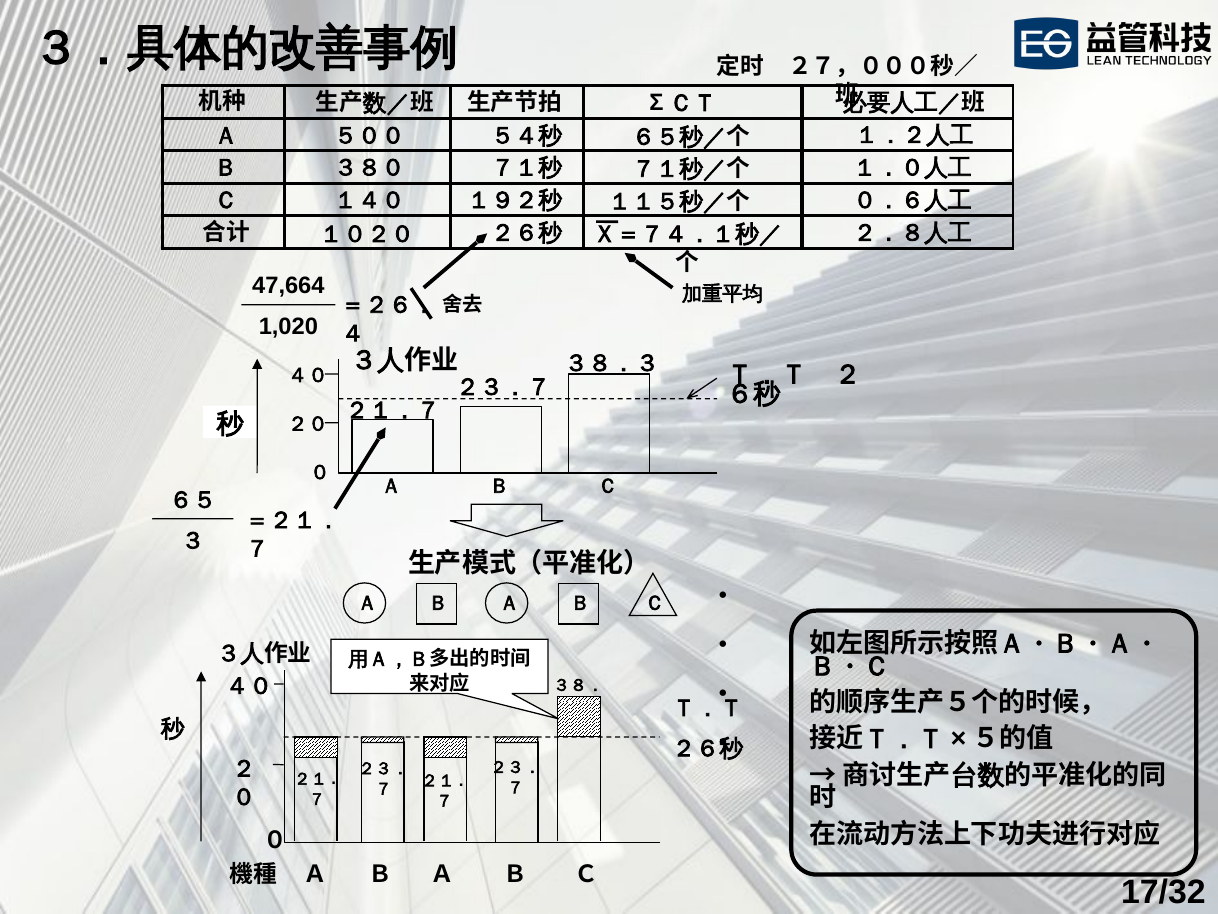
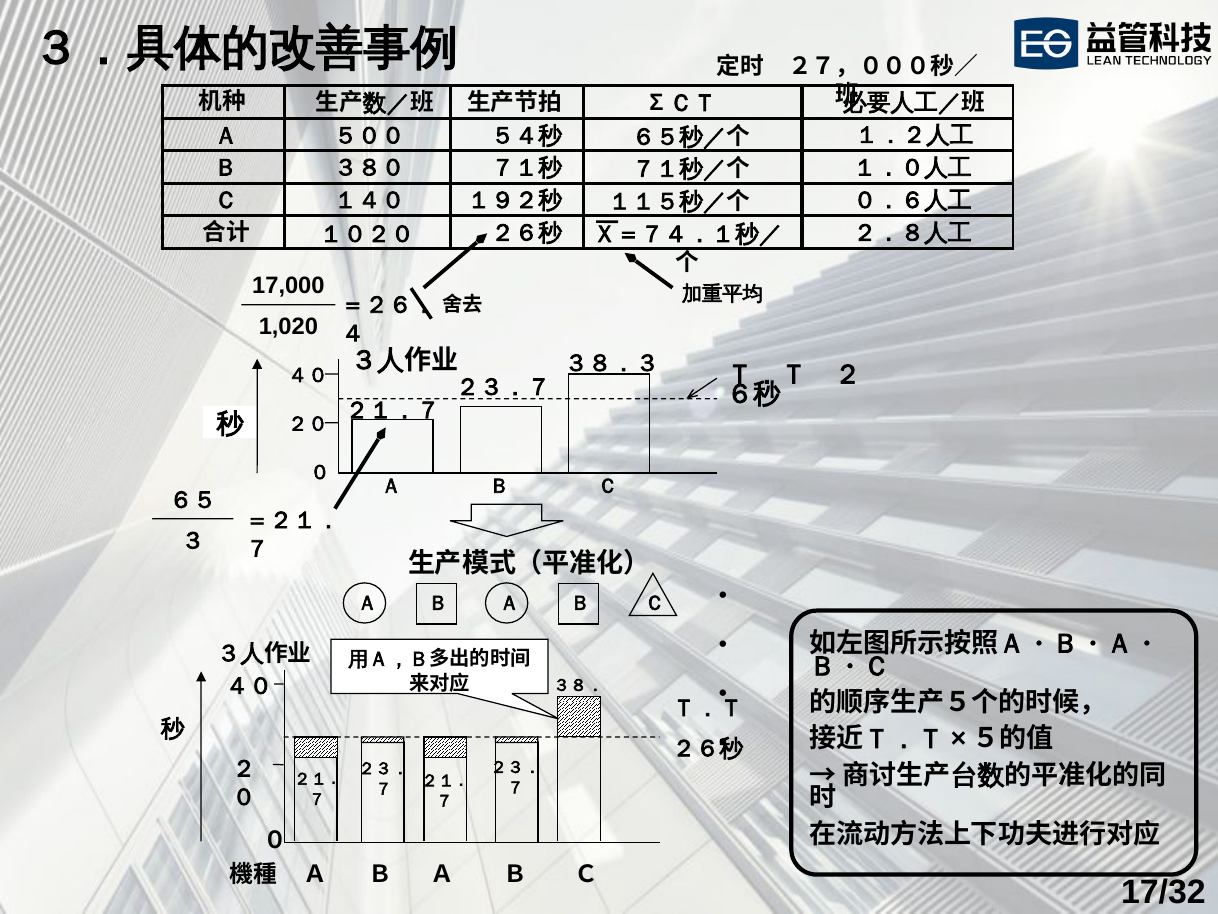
47,664: 47,664 -> 17,000 (288, 286)
